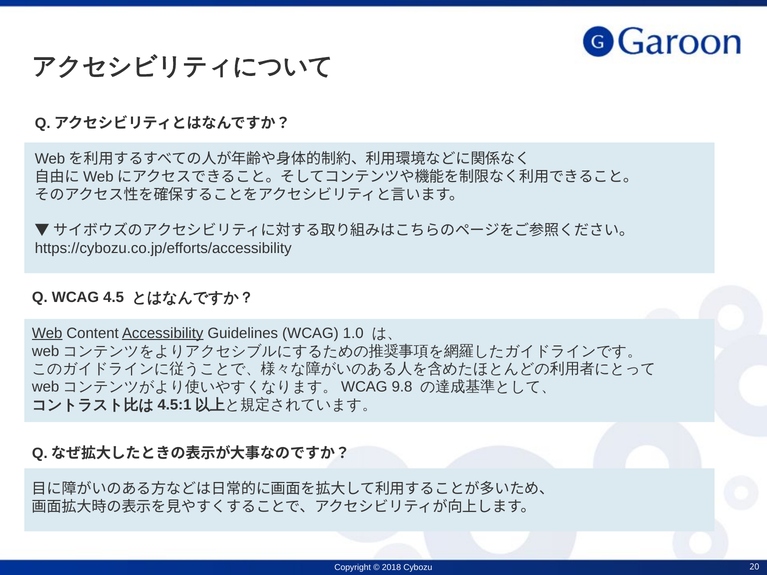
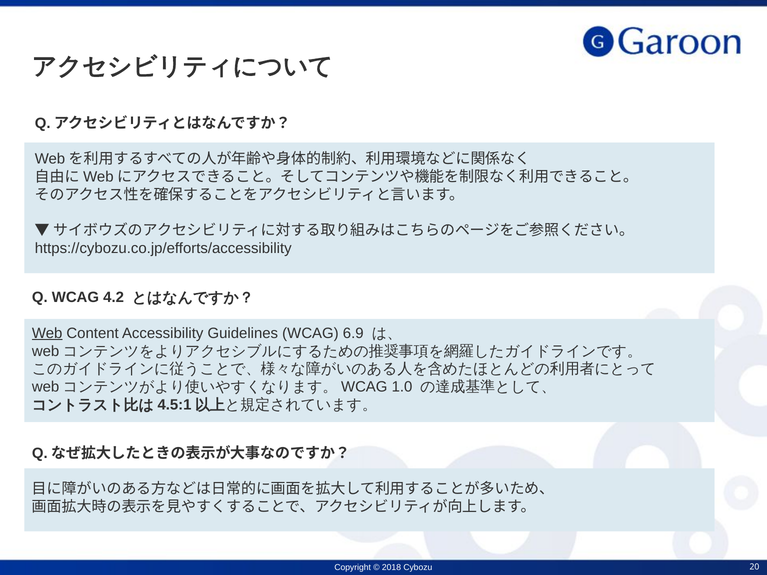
4.5: 4.5 -> 4.2 (114, 298)
Accessibility underline: present -> none (163, 333)
1.0: 1.0 -> 6.9 (353, 333)
9.8: 9.8 -> 1.0 (402, 387)
